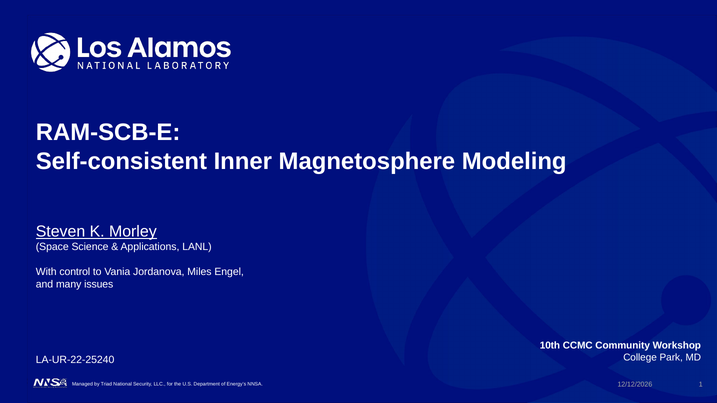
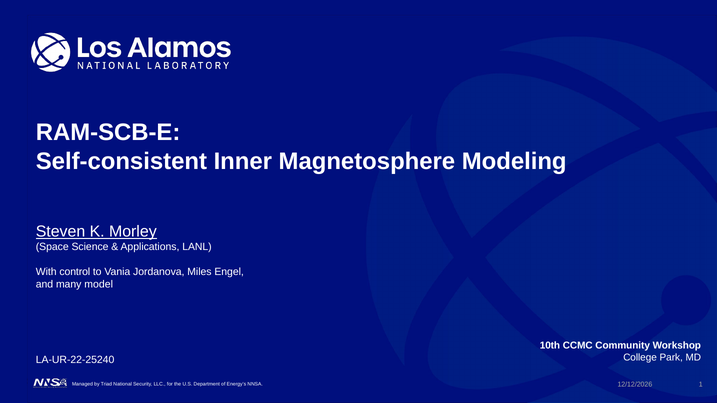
issues: issues -> model (99, 285)
